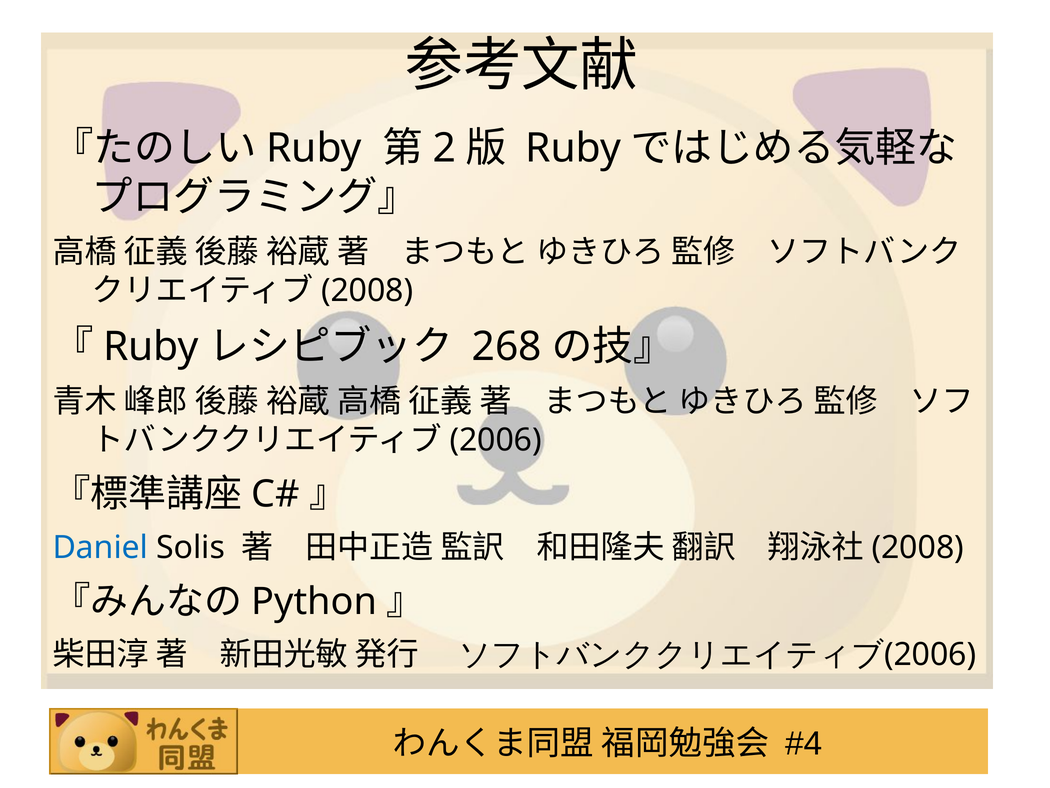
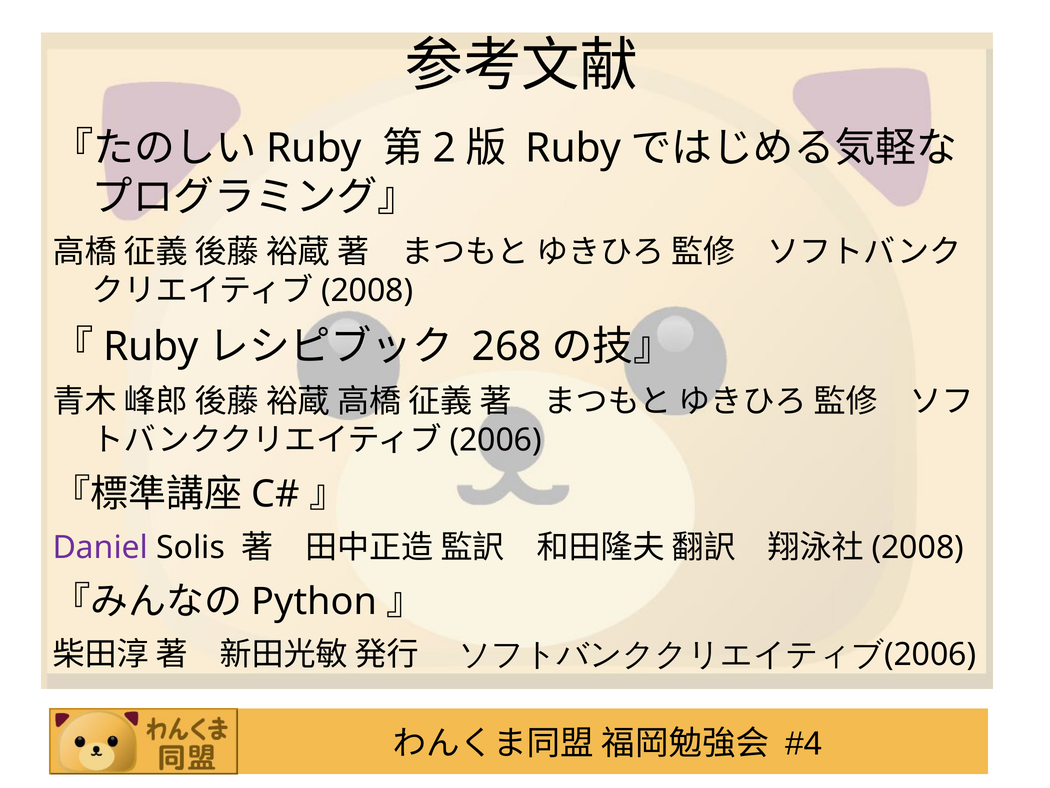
Daniel colour: blue -> purple (100, 547)
